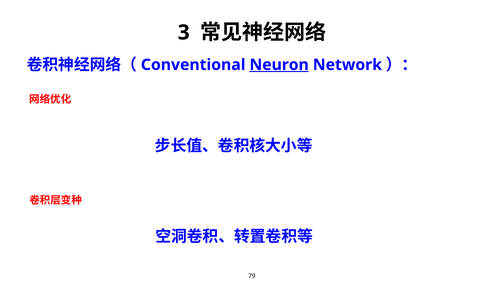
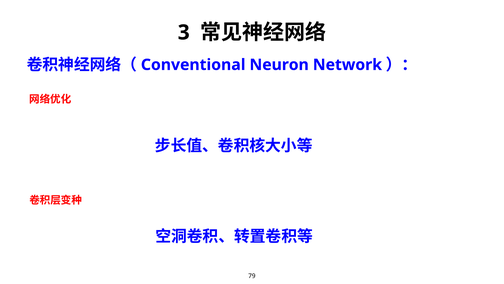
Neuron underline: present -> none (279, 65)
